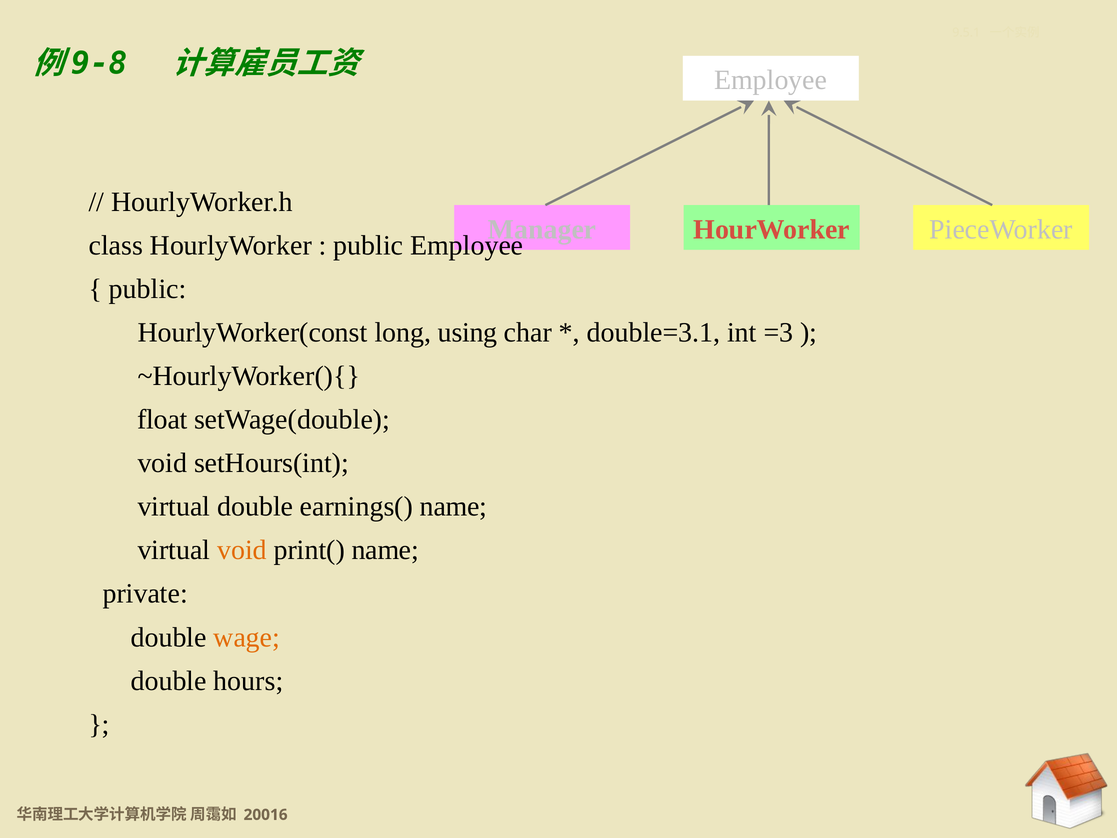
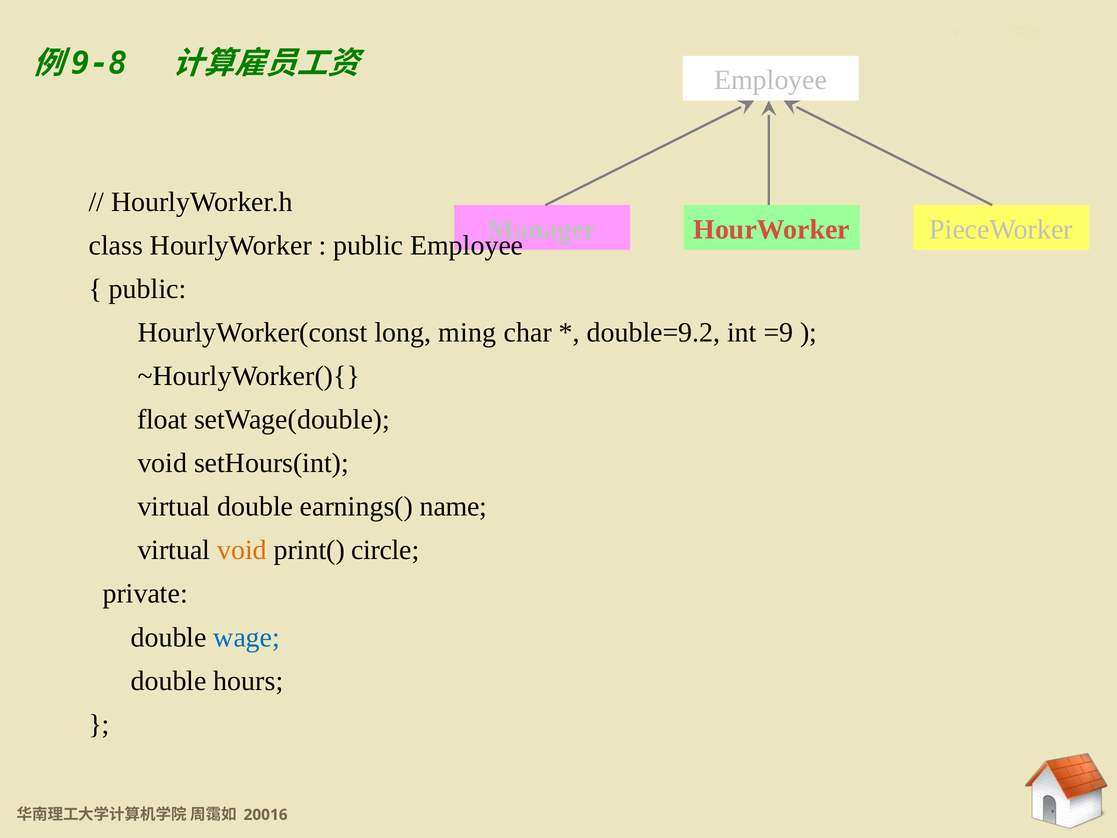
using: using -> ming (467, 332)
double=3.1: double=3.1 -> double=9.2 (653, 332)
=3: =3 -> =9 (778, 332)
print( name: name -> circle (385, 550)
wage colour: orange -> blue (247, 637)
